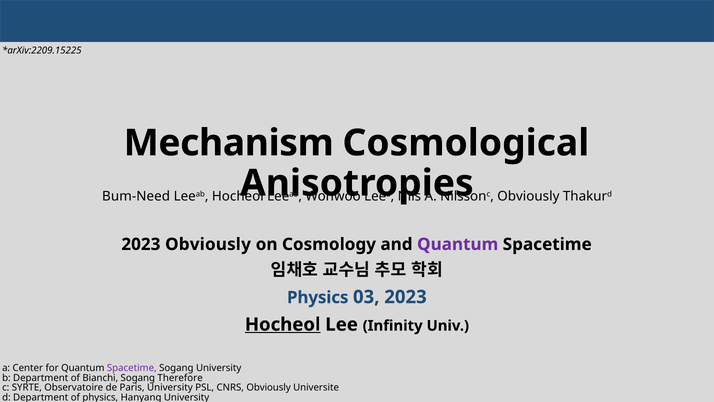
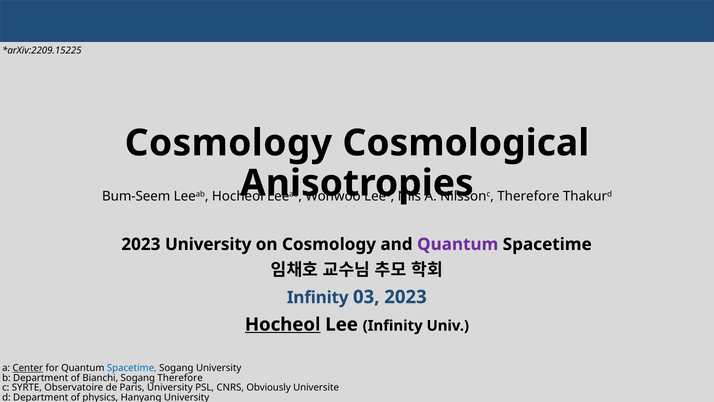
Mechanism: Mechanism -> Cosmology (228, 143)
Bum-Need: Bum-Need -> Bum-Seem (136, 196)
Obviously: Obviously -> Therefore (528, 196)
2023 Obviously: Obviously -> University (208, 244)
Physics: Physics -> Infinity (318, 297)
Center underline: none -> present (28, 368)
Spacetime colour: purple -> blue (132, 368)
